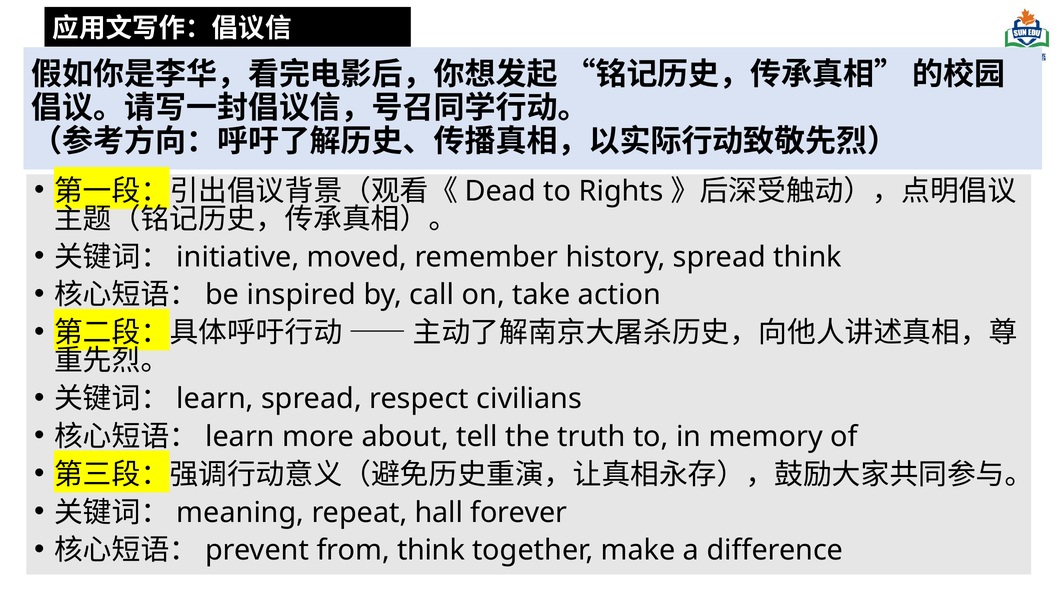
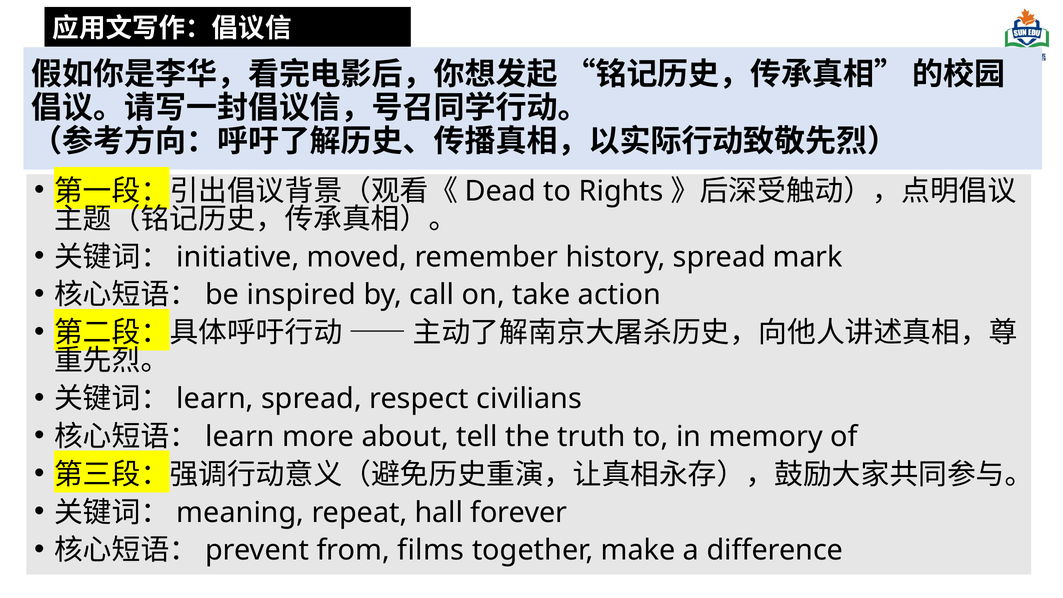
spread think: think -> mark (808, 257)
from think: think -> films (431, 550)
